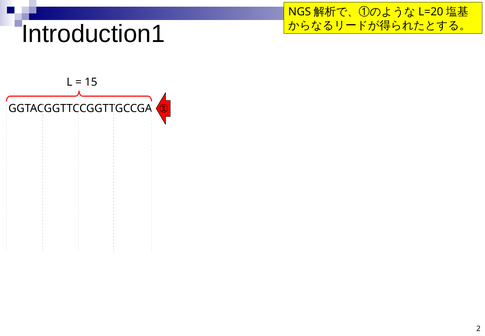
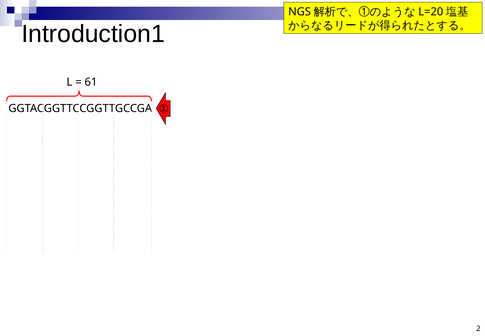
15: 15 -> 61 (91, 82)
